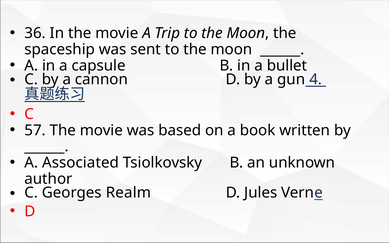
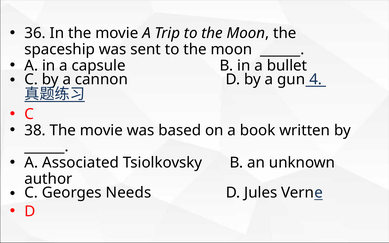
57: 57 -> 38 (35, 130)
Realm: Realm -> Needs (128, 193)
